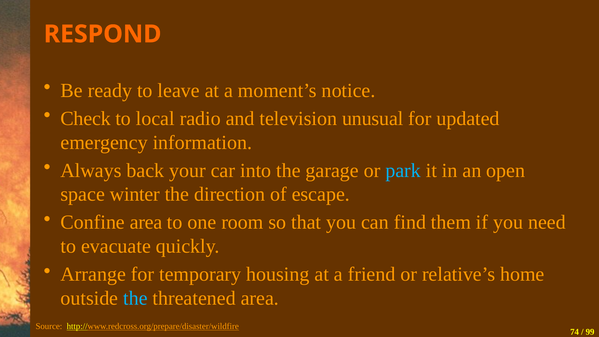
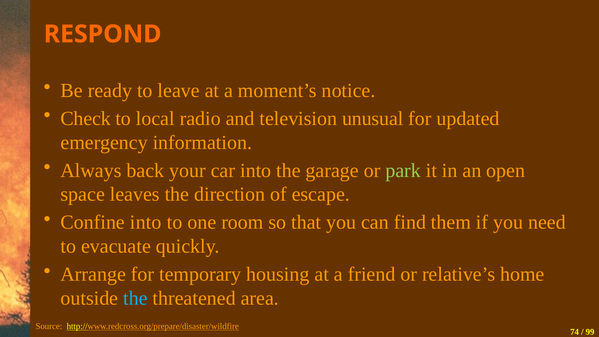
park colour: light blue -> light green (403, 170)
winter: winter -> leaves (135, 194)
Confine area: area -> into (146, 222)
